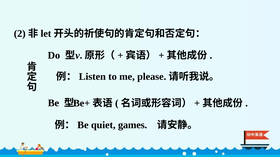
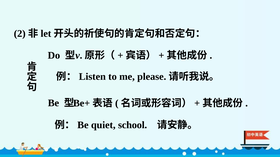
games: games -> school (133, 125)
